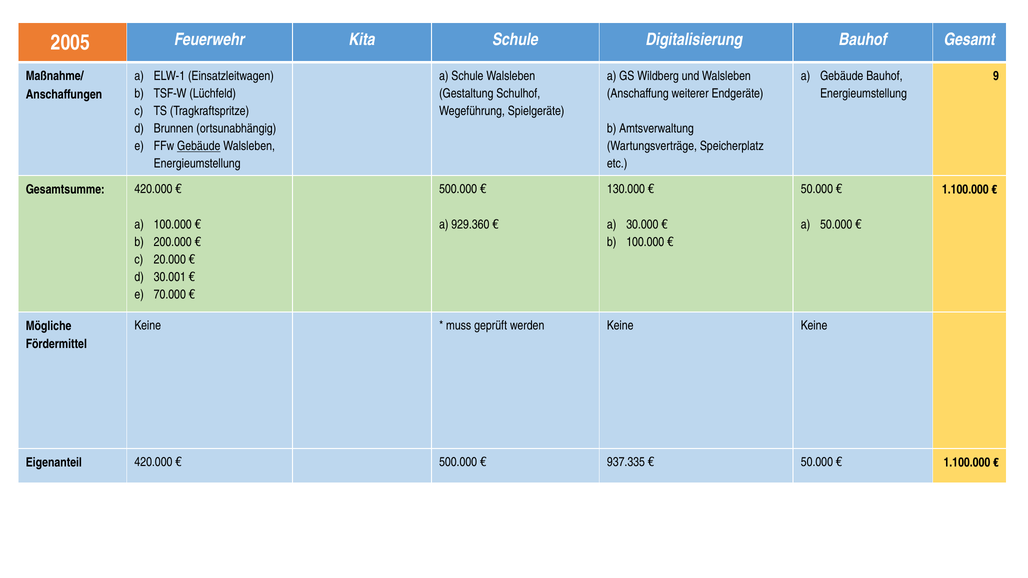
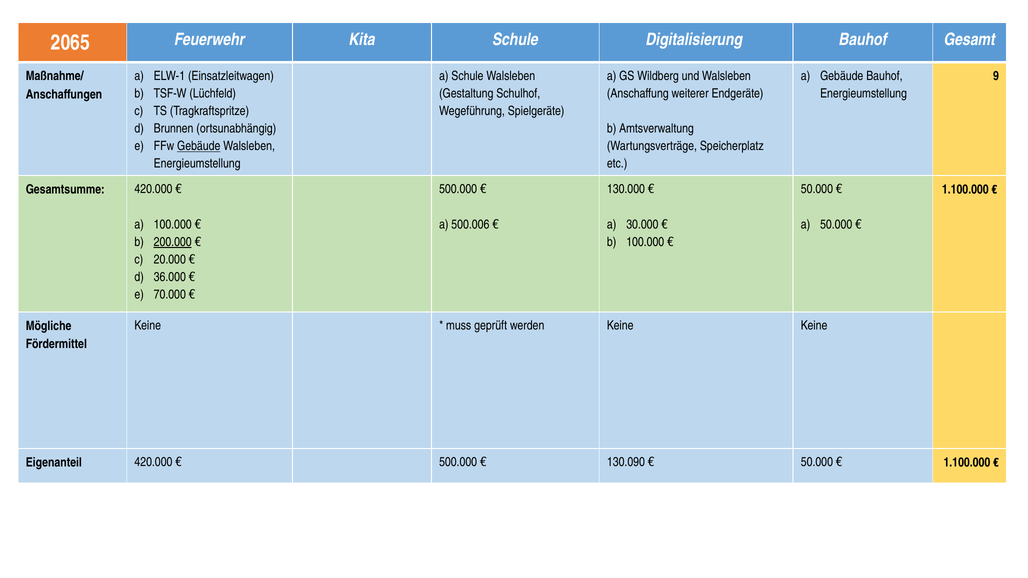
2005: 2005 -> 2065 (71, 43)
929.360: 929.360 -> 500.006 (470, 224)
200.000 underline: none -> present (173, 242)
30.001: 30.001 -> 36.000 (170, 277)
937.335: 937.335 -> 130.090 (626, 462)
